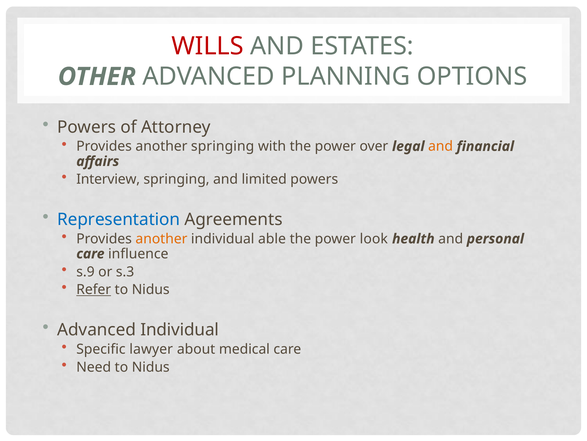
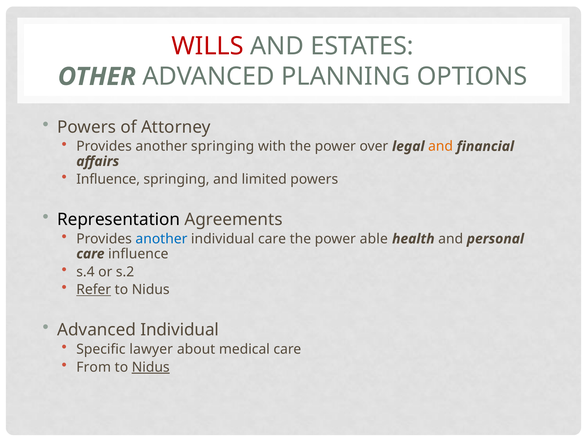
Interview: Interview -> Influence (108, 179)
Representation colour: blue -> black (119, 219)
another colour: orange -> blue (161, 238)
individual able: able -> care (272, 238)
look: look -> able (374, 238)
s.9: s.9 -> s.4 (85, 271)
s.3: s.3 -> s.2 (125, 271)
Need: Need -> From (94, 367)
Nidus underline: none -> present (151, 367)
